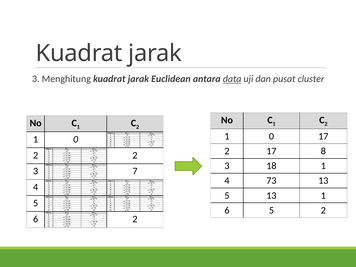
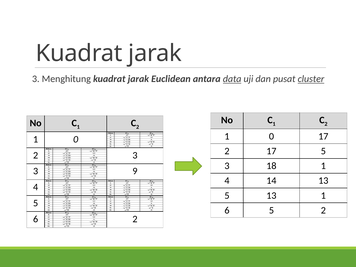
cluster underline: none -> present (311, 79)
17 8: 8 -> 5 (323, 151)
2 2: 2 -> 3 (135, 155)
7: 7 -> 9 (135, 171)
73: 73 -> 14 (271, 181)
